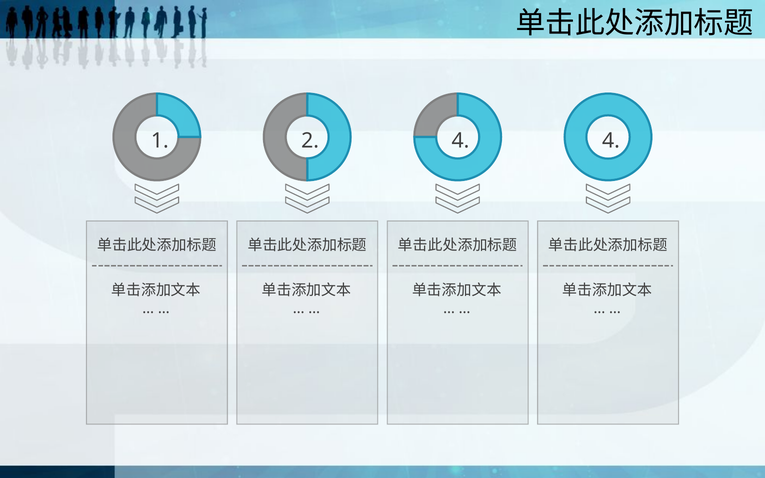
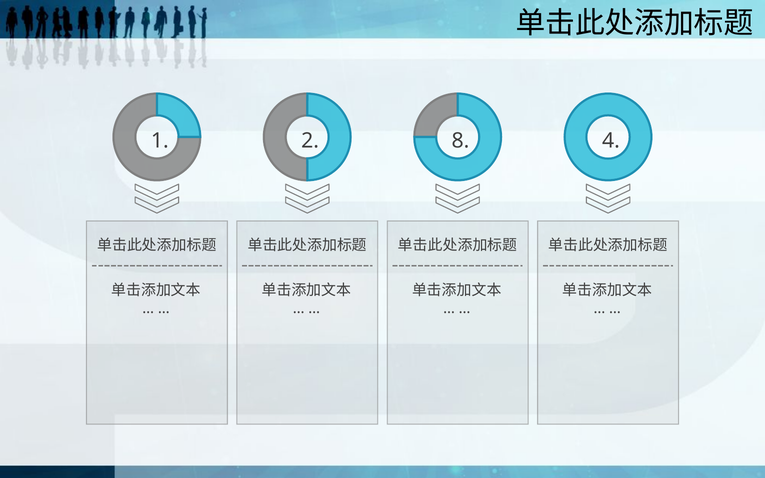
2 4: 4 -> 8 (461, 141)
